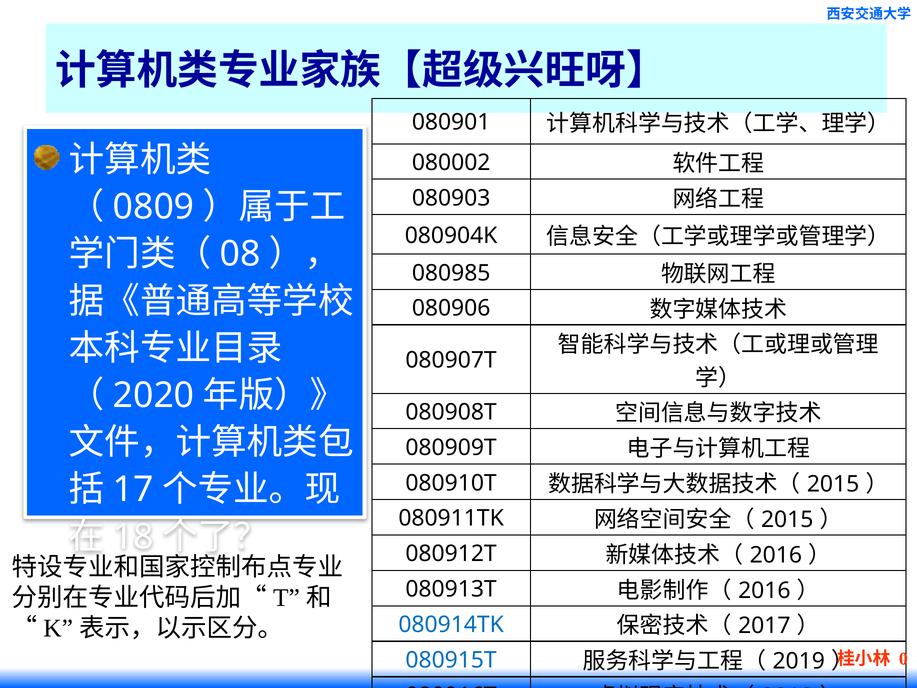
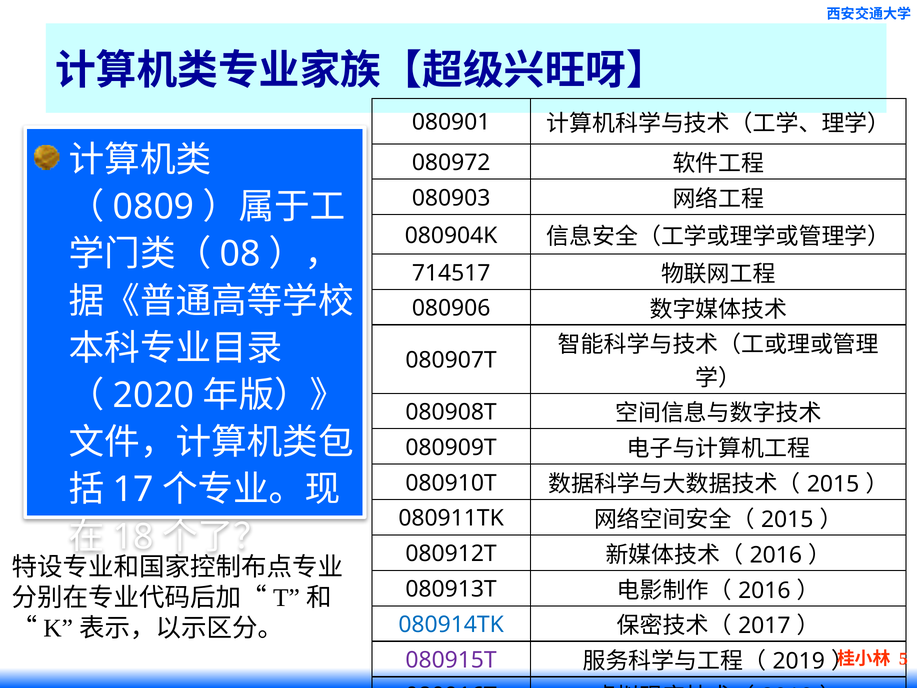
080002: 080002 -> 080972 (451, 163)
080985: 080985 -> 714517 (451, 273)
0: 0 -> 5 (903, 658)
080915T colour: blue -> purple (451, 660)
